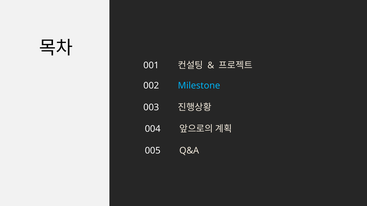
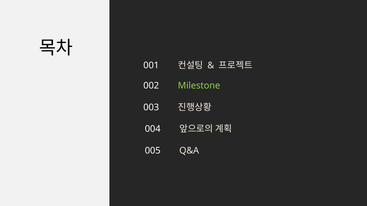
Milestone colour: light blue -> light green (199, 86)
